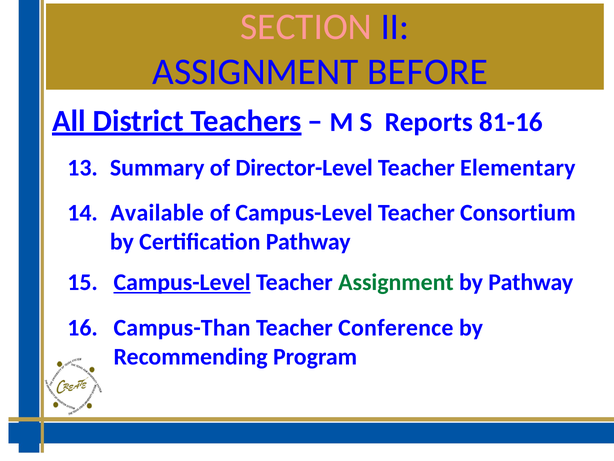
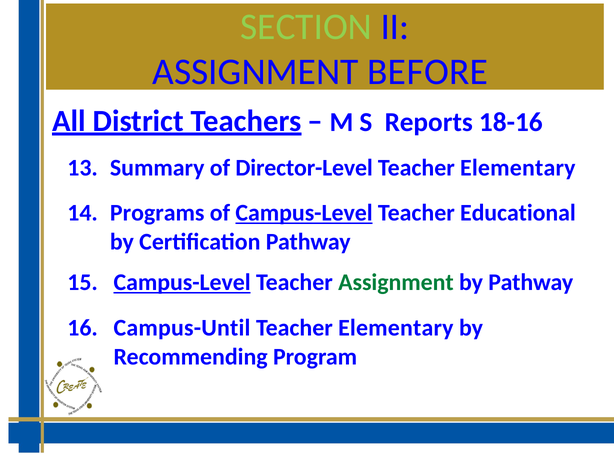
SECTION colour: pink -> light green (306, 27)
81-16: 81-16 -> 18-16 (511, 122)
Available: Available -> Programs (157, 213)
Campus-Level underline: none -> present (304, 213)
Consortium: Consortium -> Educational (518, 213)
Campus-Than: Campus-Than -> Campus-Until (182, 328)
Conference: Conference -> Elementary (396, 328)
